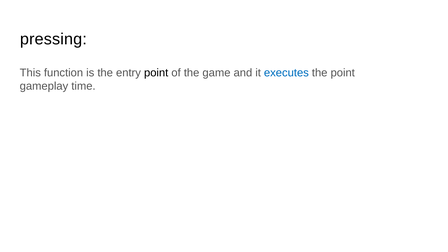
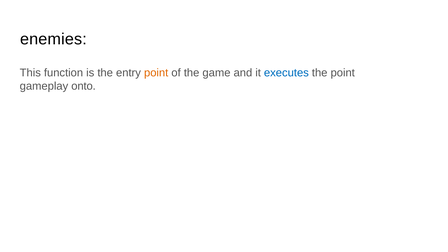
pressing: pressing -> enemies (53, 39)
point colour: black -> orange (156, 73)
time: time -> onto (84, 86)
